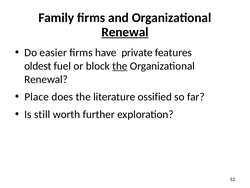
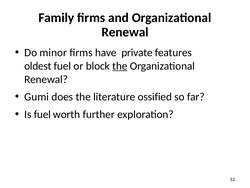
Renewal underline: present -> none (125, 32)
easier: easier -> minor (53, 52)
Place: Place -> Gumi (37, 97)
Is still: still -> fuel (42, 114)
